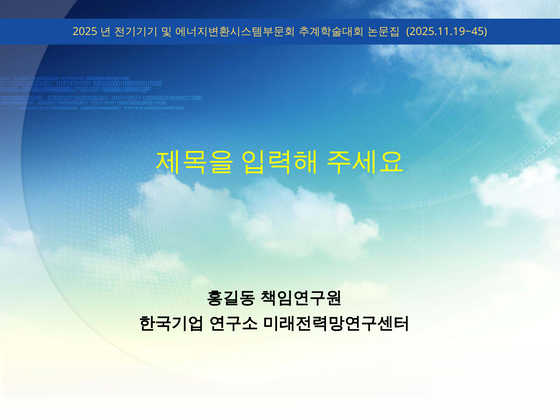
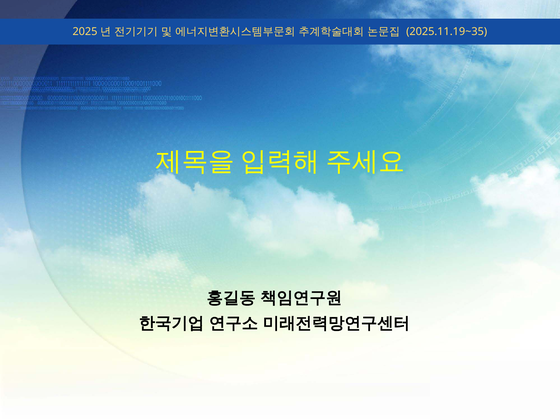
2025.11.19~45: 2025.11.19~45 -> 2025.11.19~35 (447, 32)
